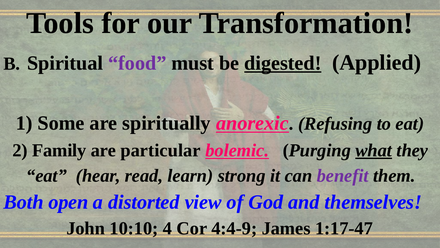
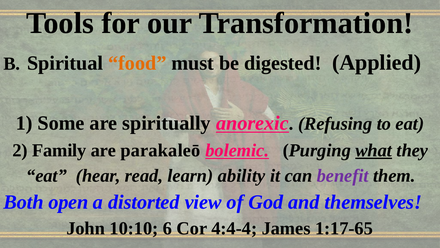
food colour: purple -> orange (137, 63)
digested underline: present -> none (283, 63)
particular: particular -> parakaleō (160, 150)
strong: strong -> ability (242, 175)
4: 4 -> 6 (168, 228)
4:4-9: 4:4-9 -> 4:4-4 (234, 228)
1:17-47: 1:17-47 -> 1:17-65 (344, 228)
